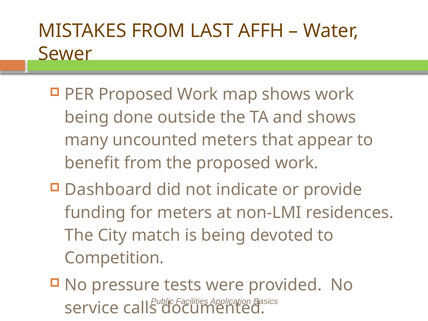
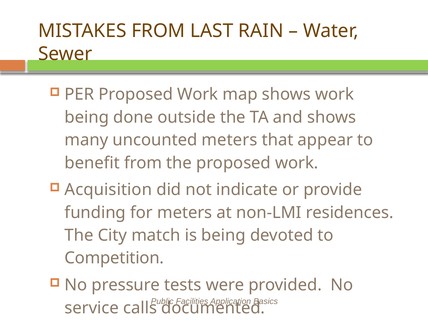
AFFH: AFFH -> RAIN (261, 31)
Dashboard: Dashboard -> Acquisition (108, 190)
